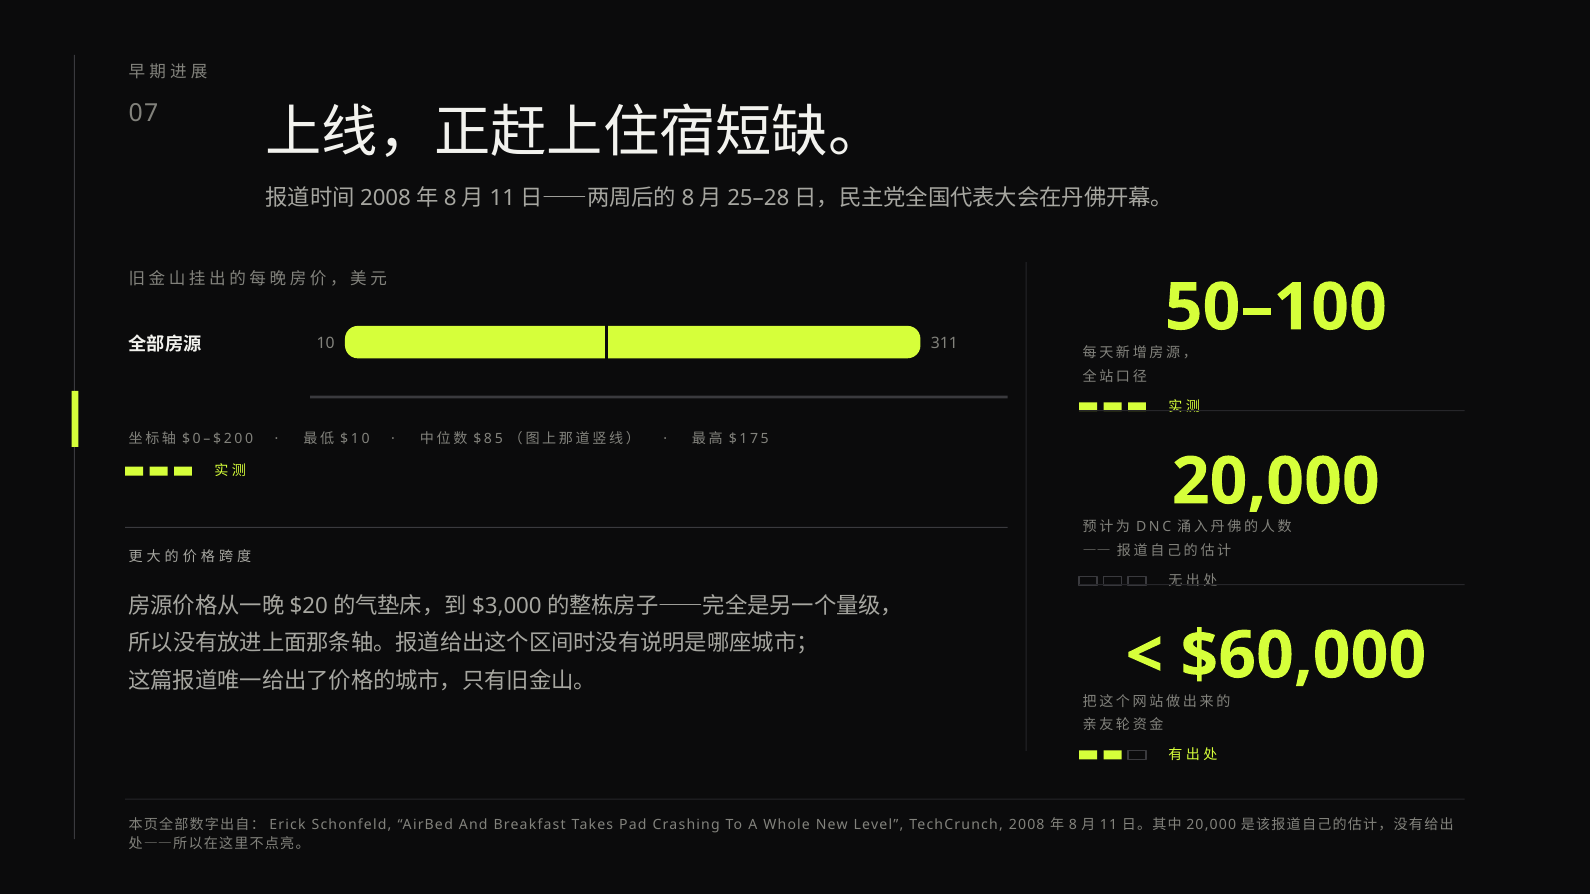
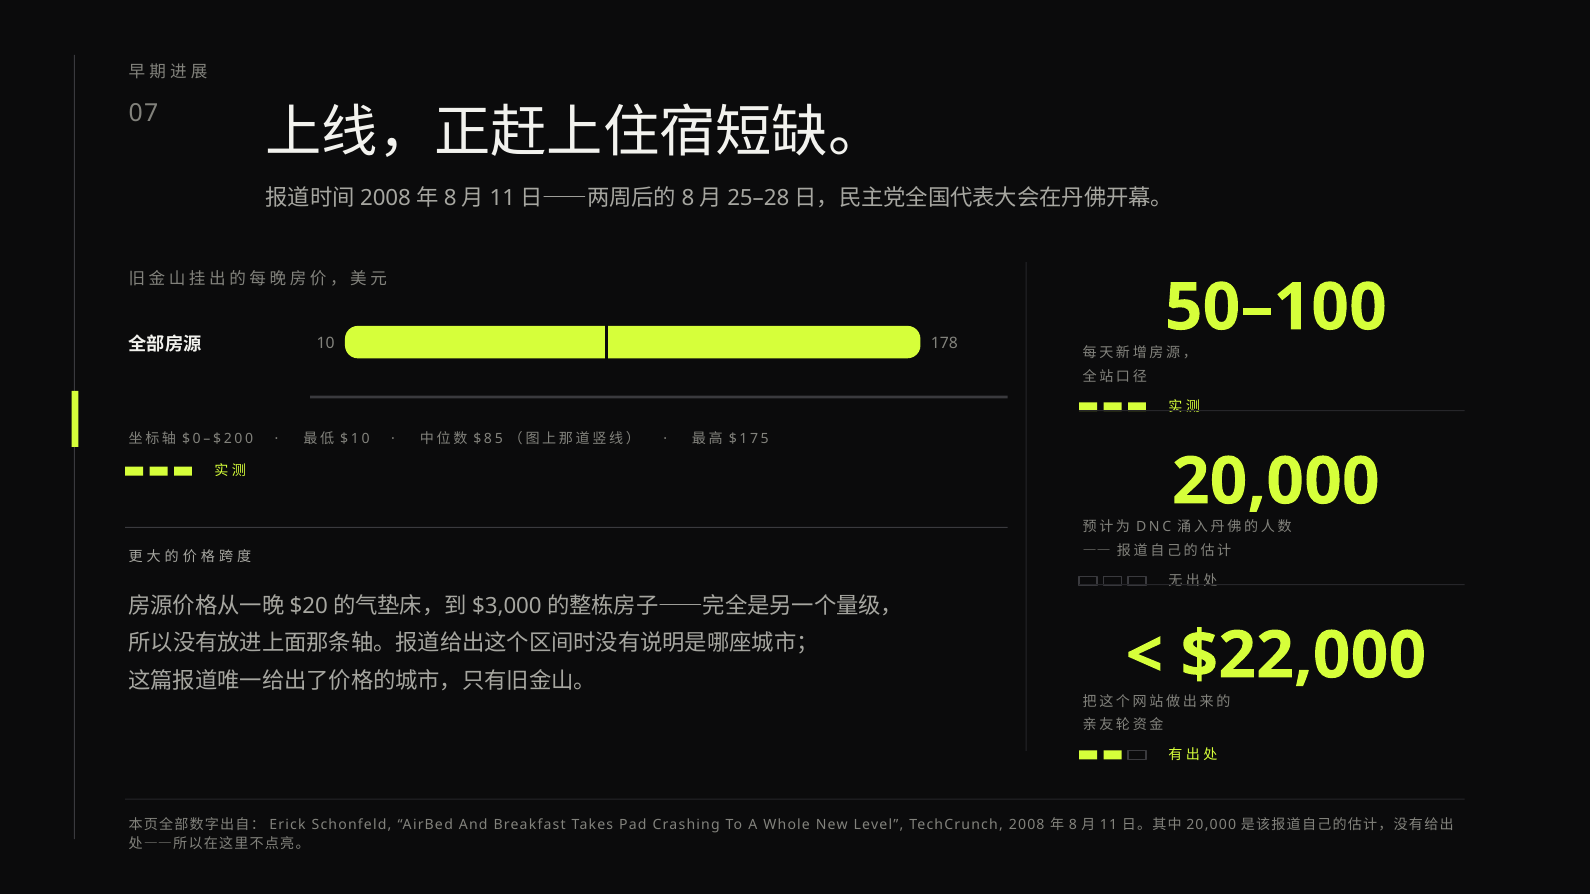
311: 311 -> 178 (944, 343)
$60,000: $60,000 -> $22,000 (1303, 656)
